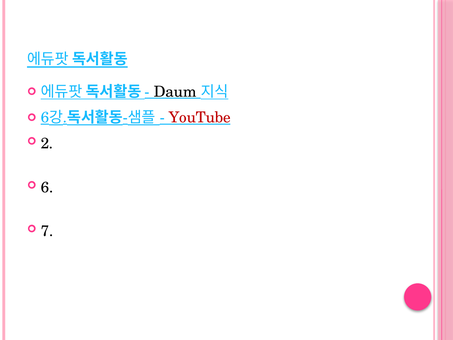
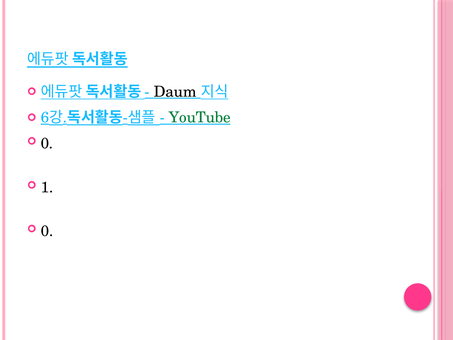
YouTube colour: red -> green (200, 118)
2: 2 -> 0 (47, 143)
6: 6 -> 1 (47, 187)
7: 7 -> 0 (47, 231)
